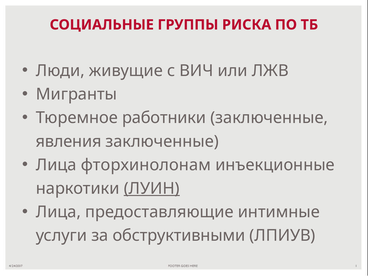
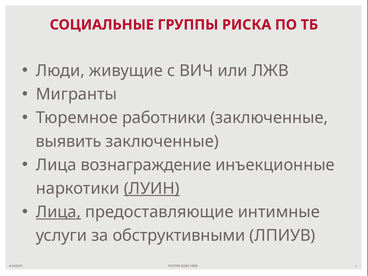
явления: явления -> выявить (69, 141)
фторхинолонам: фторхинолонам -> вознаграждение (146, 165)
Лица underline: none -> present (58, 212)
